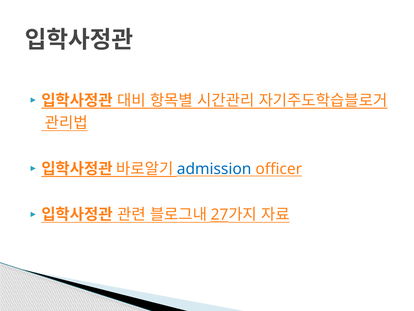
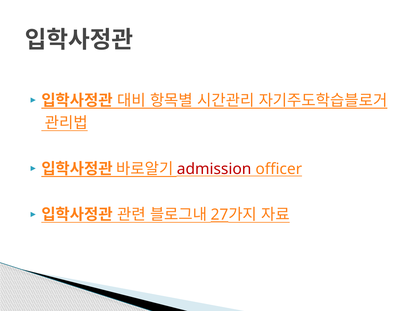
admission colour: blue -> red (214, 169)
